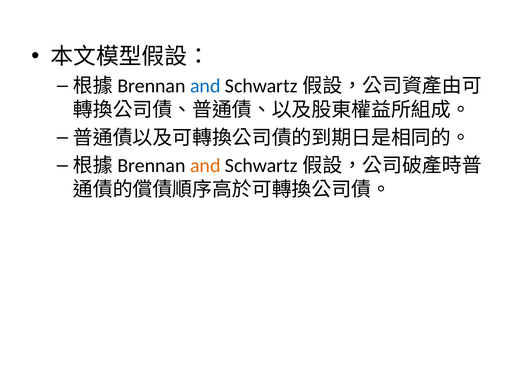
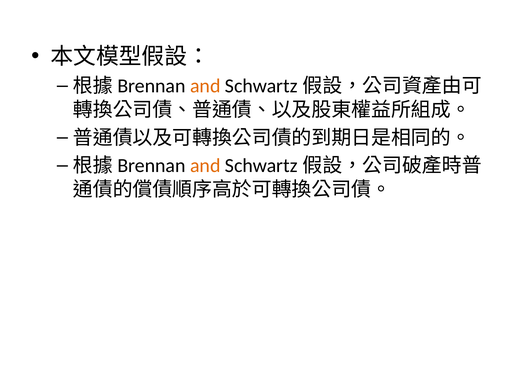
and colour: blue -> orange (205, 86)
